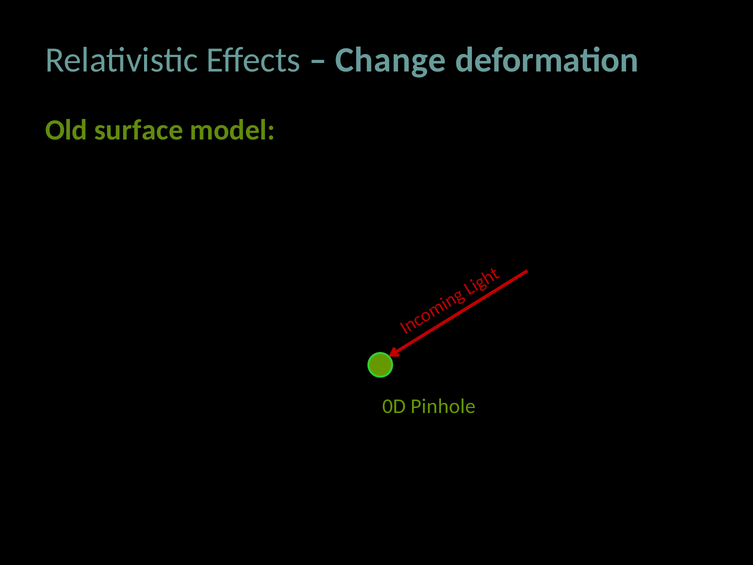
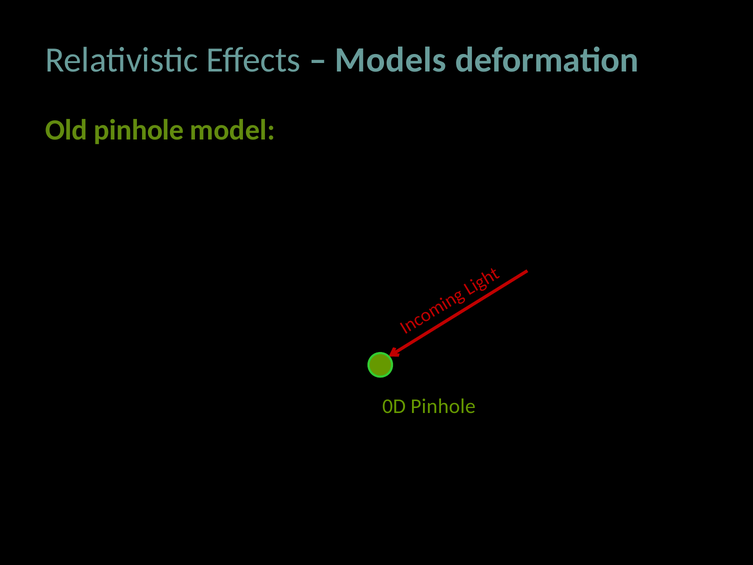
Change: Change -> Models (391, 60)
Old surface: surface -> pinhole (139, 130)
